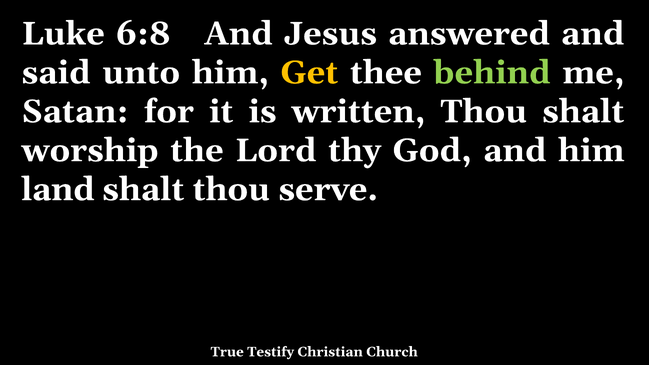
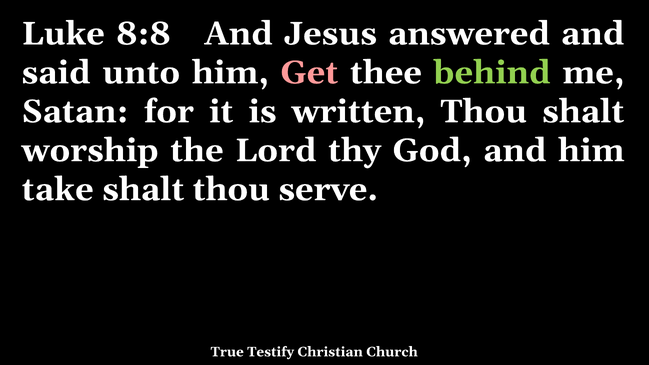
6:8: 6:8 -> 8:8 (144, 34)
Get colour: yellow -> pink (309, 73)
land: land -> take (58, 189)
